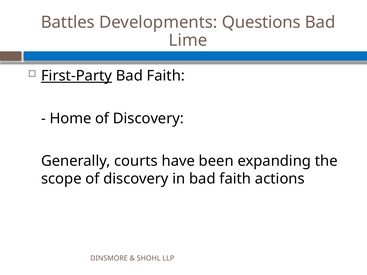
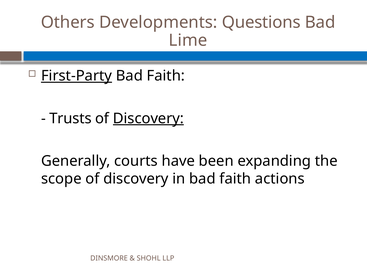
Battles: Battles -> Others (68, 22)
Home: Home -> Trusts (70, 119)
Discovery underline: none -> present (148, 119)
